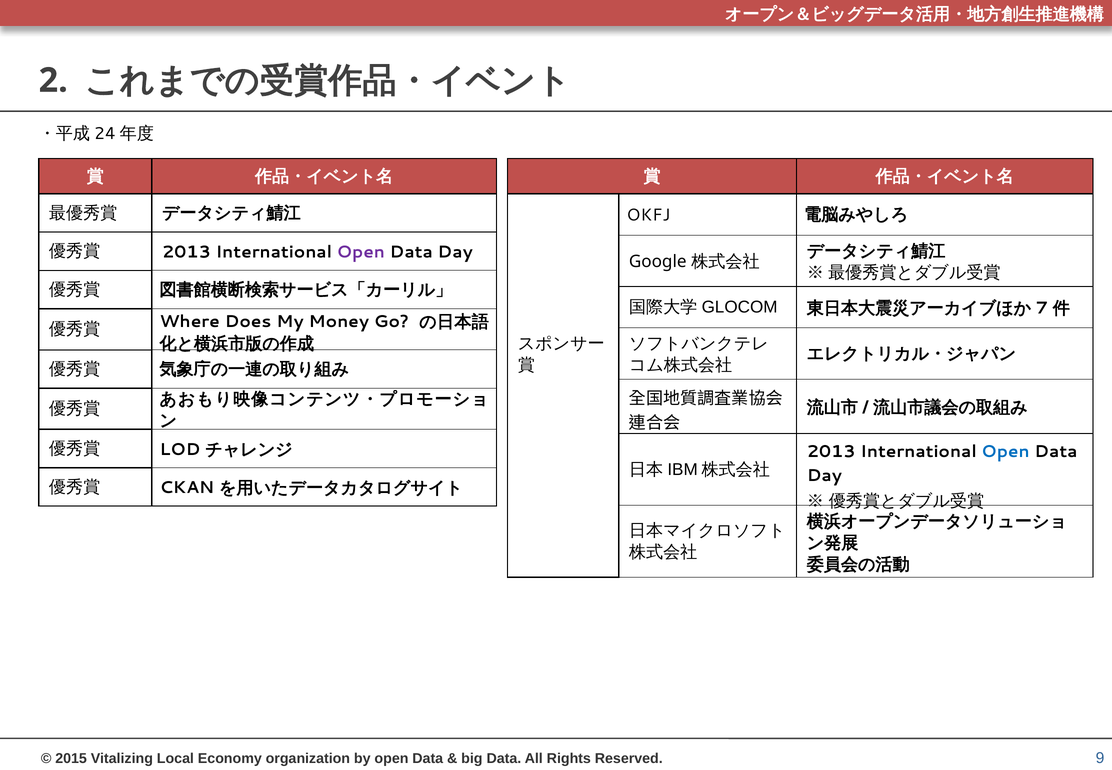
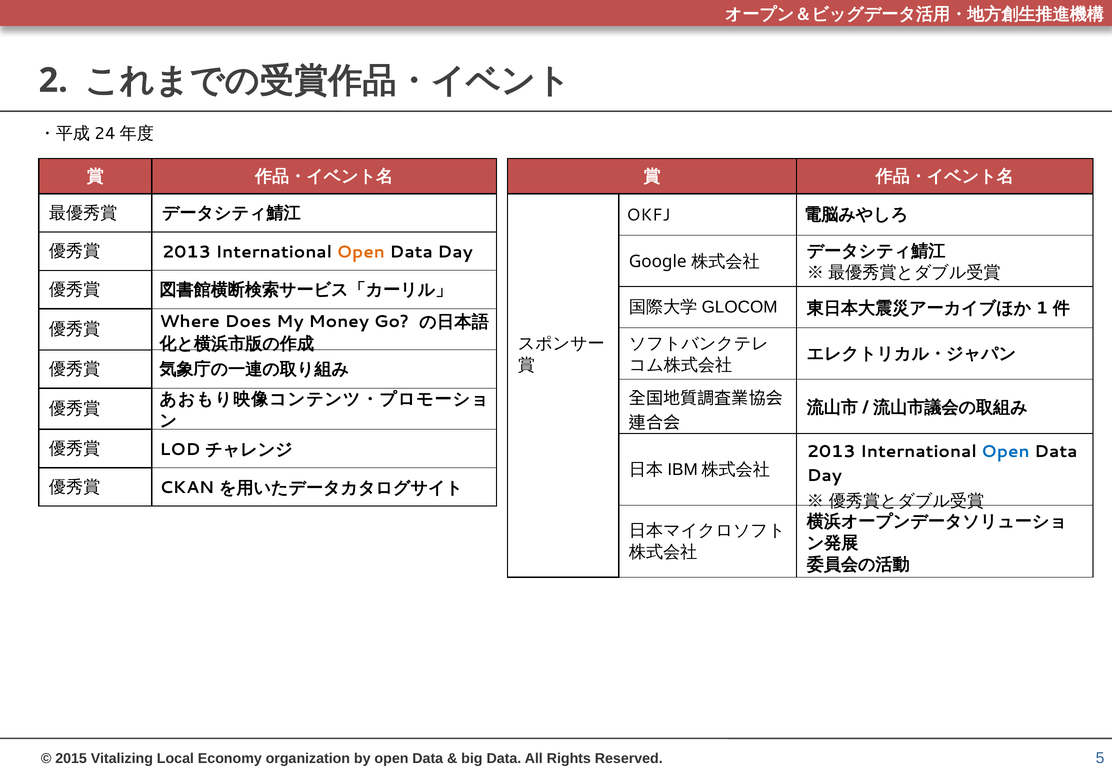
Open colour: purple -> orange (361, 252)
7: 7 -> 1 (1042, 308)
9: 9 -> 5 (1100, 758)
